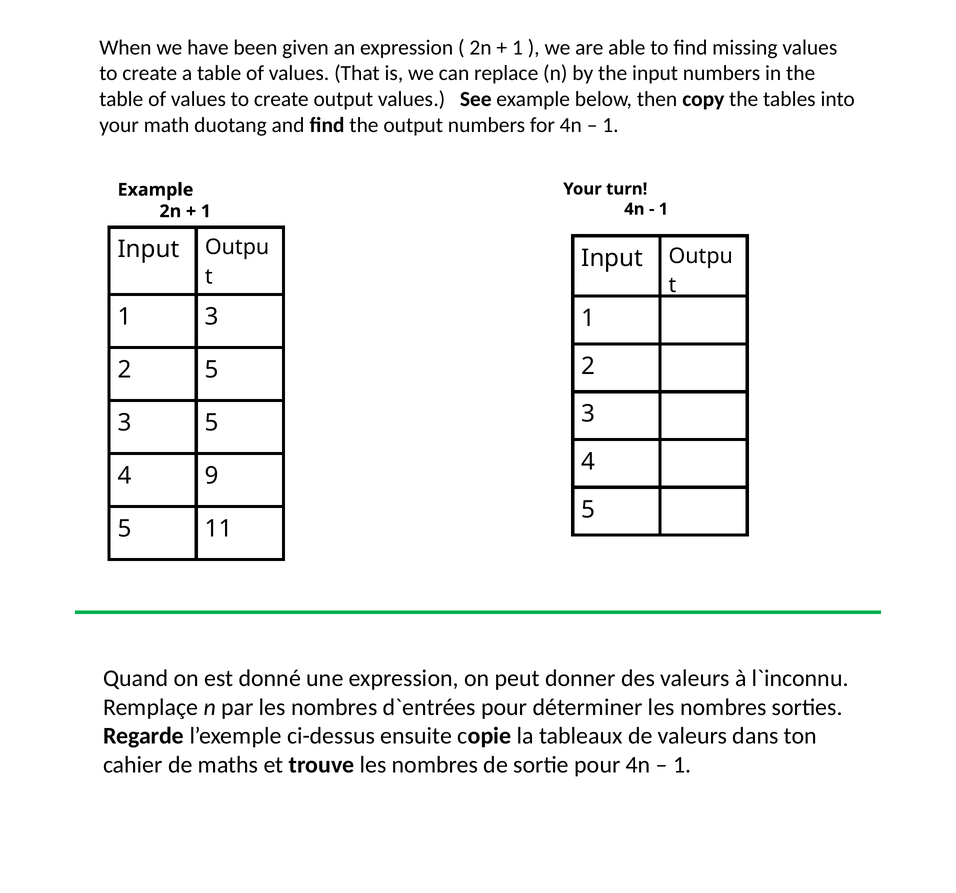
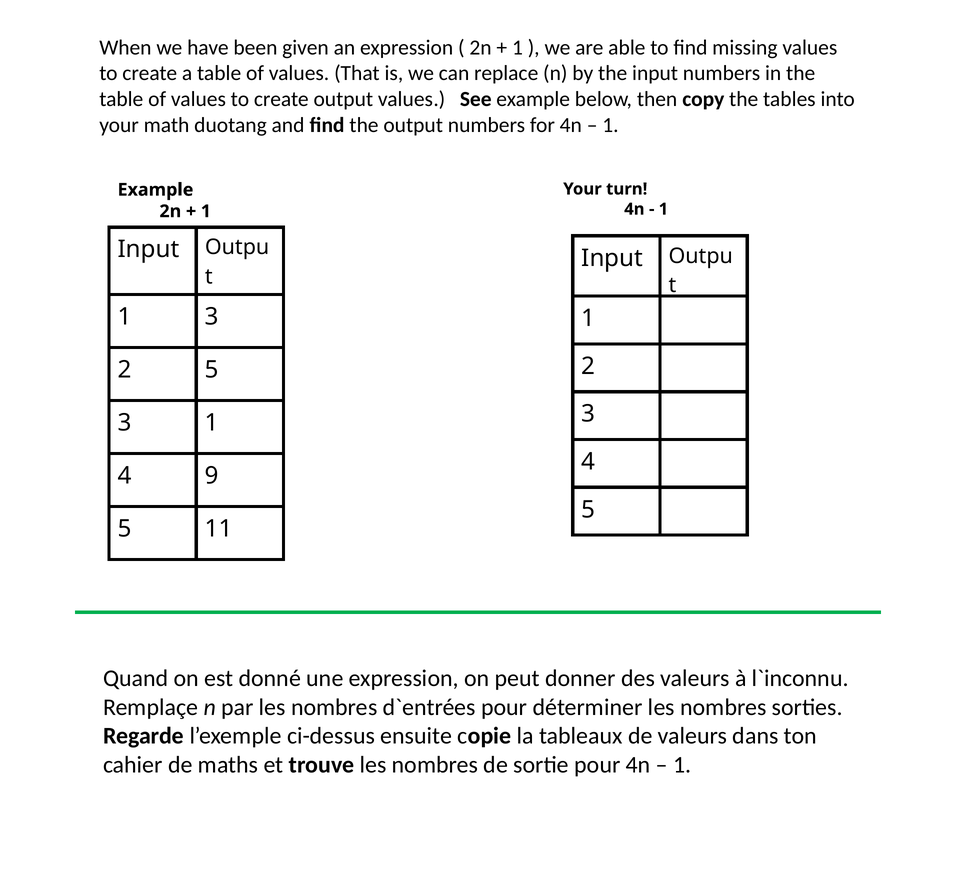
3 5: 5 -> 1 (212, 423)
